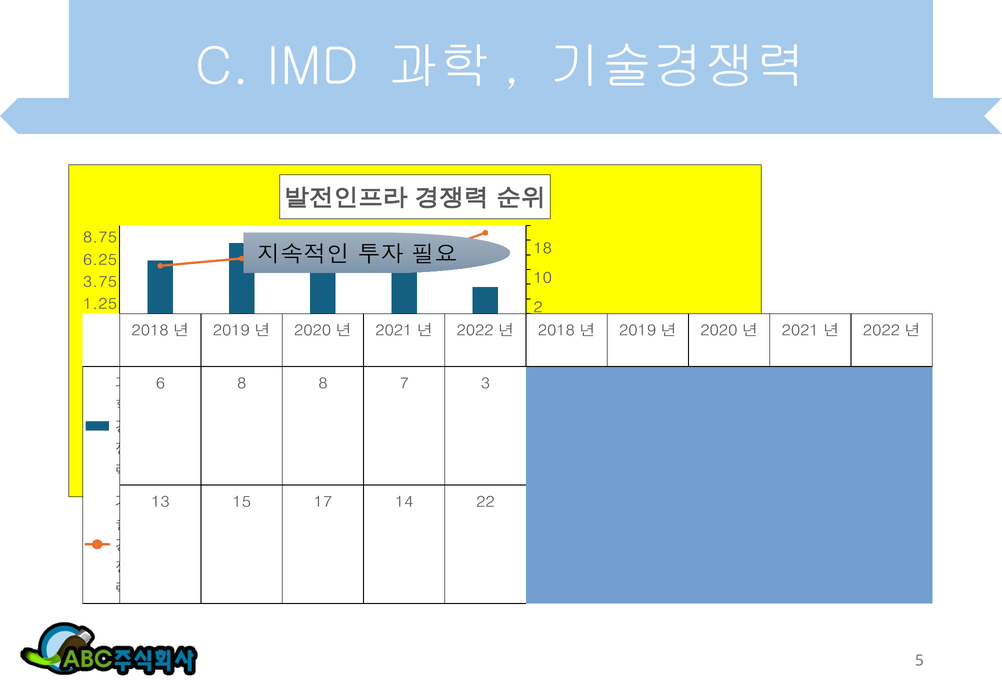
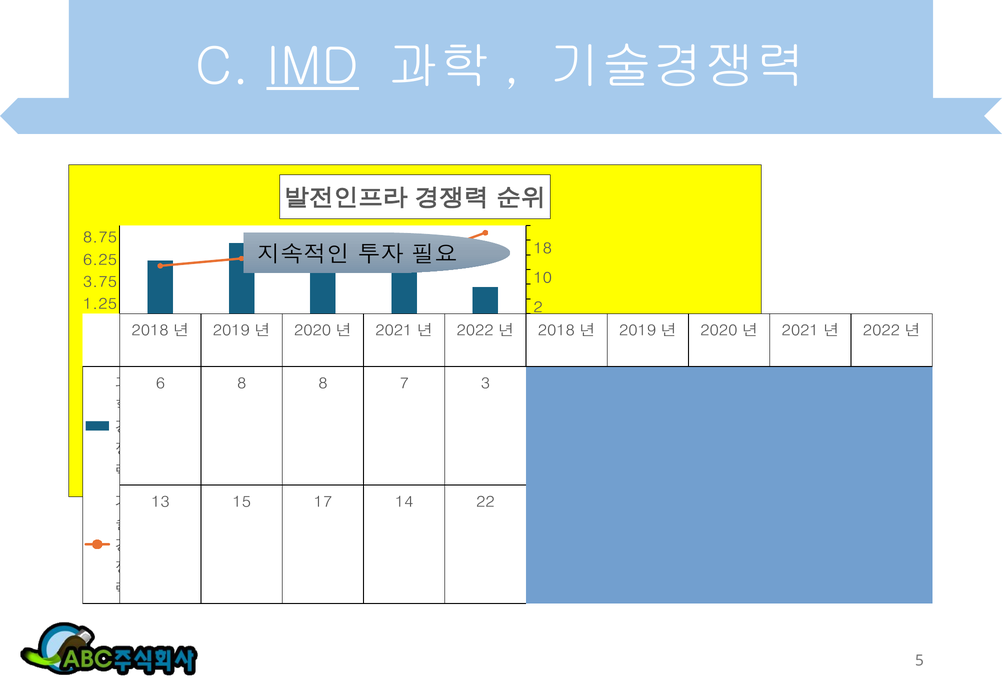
IMD underline: none -> present (313, 67)
